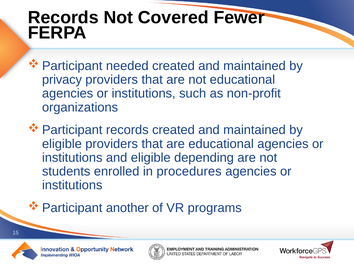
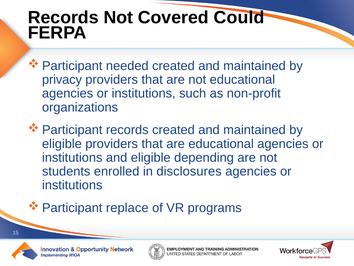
Fewer: Fewer -> Could (239, 17)
procedures: procedures -> disclosures (189, 171)
another: another -> replace (127, 208)
